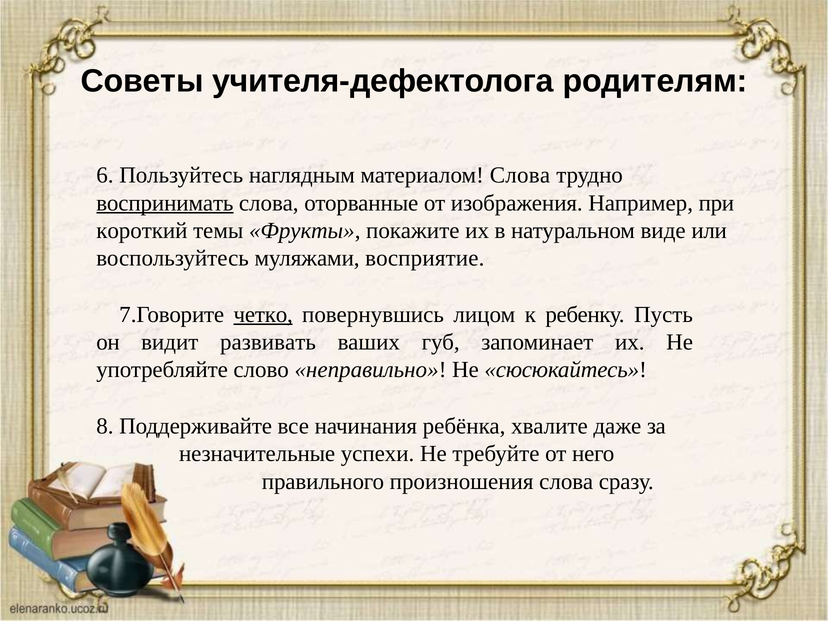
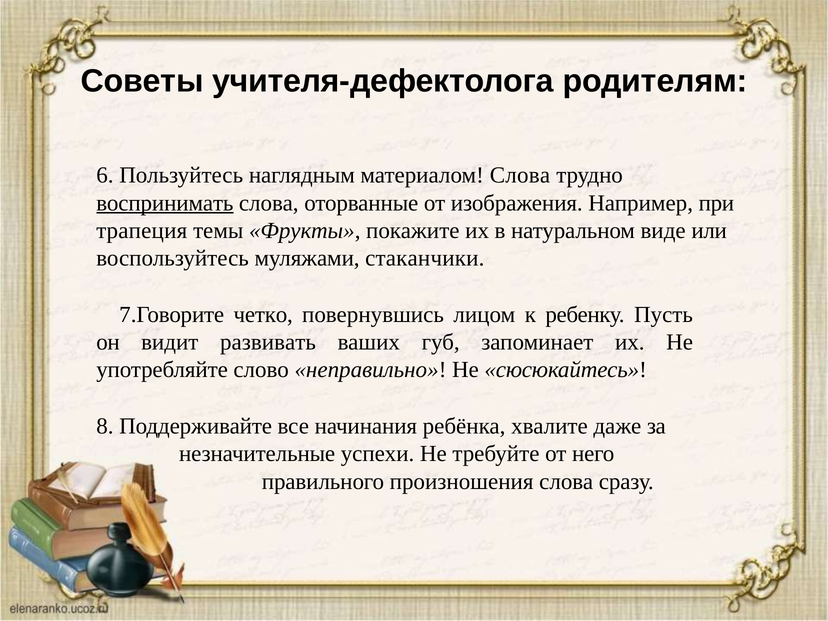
короткий: короткий -> трапеция (142, 231)
восприятие: восприятие -> стаканчики (425, 258)
четко underline: present -> none (263, 315)
